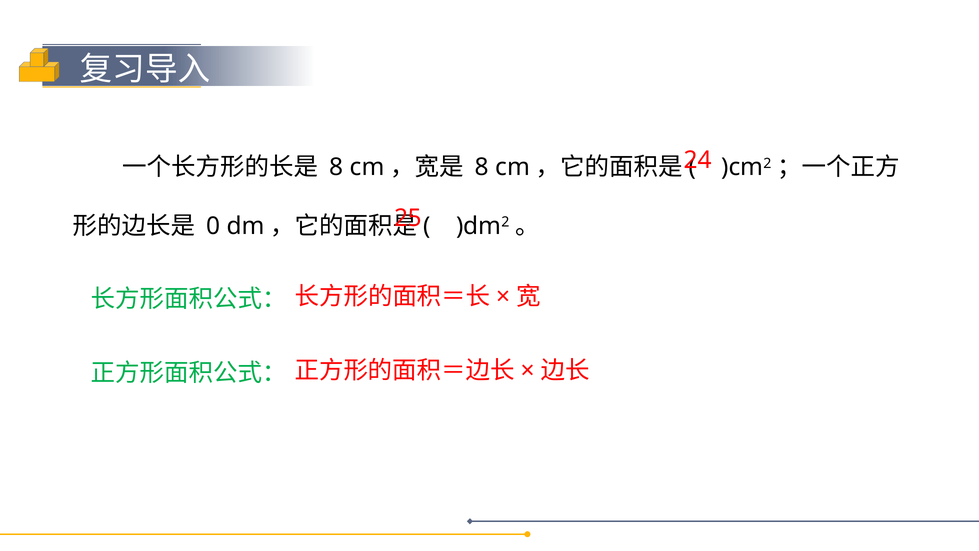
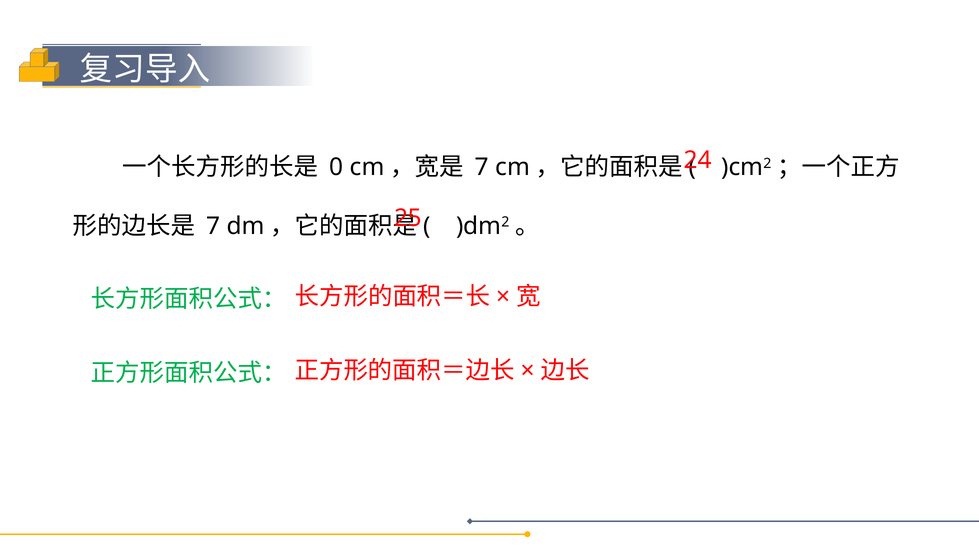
8: 8 -> 0 (336, 167)
8: 8 -> 7 (482, 167)
0: 0 -> 7 (213, 226)
